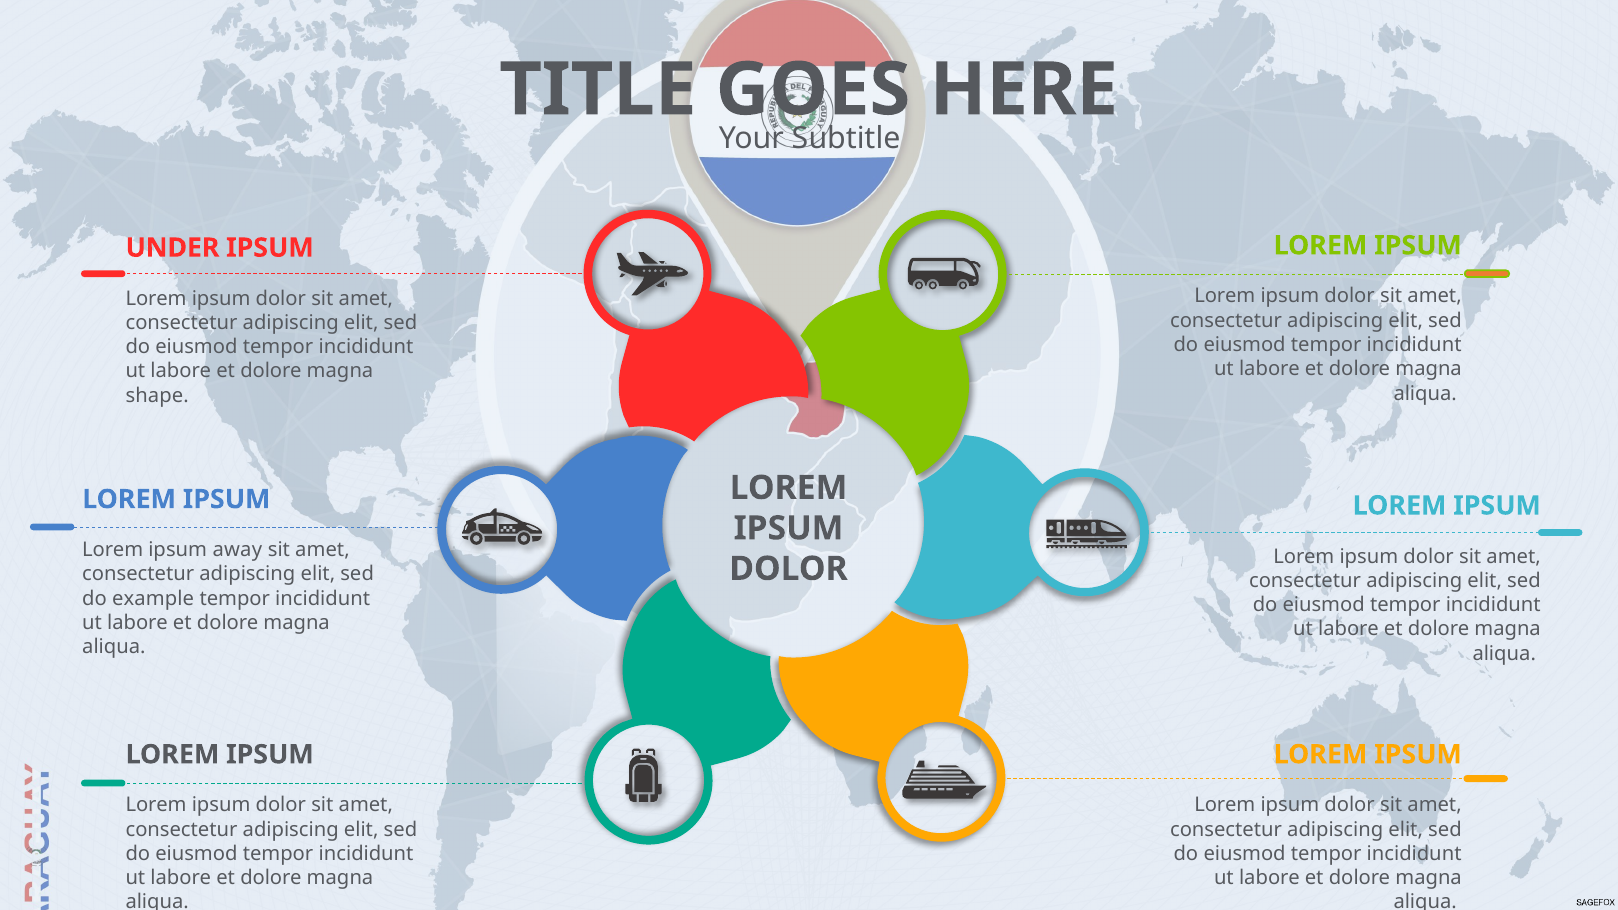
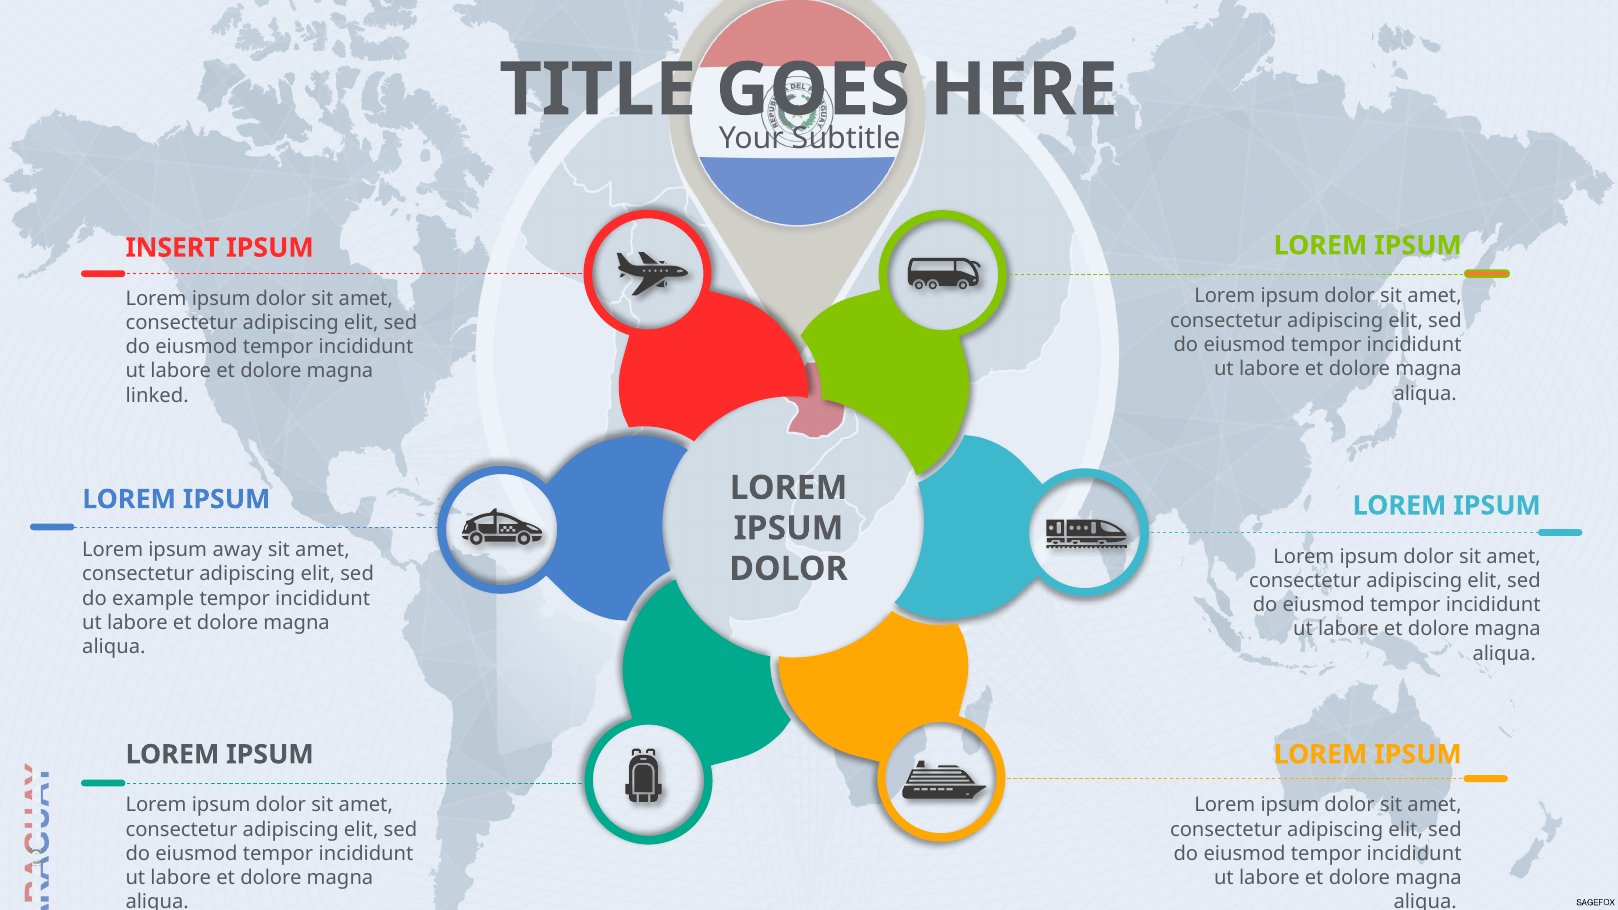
UNDER: UNDER -> INSERT (173, 248)
shape: shape -> linked (157, 396)
